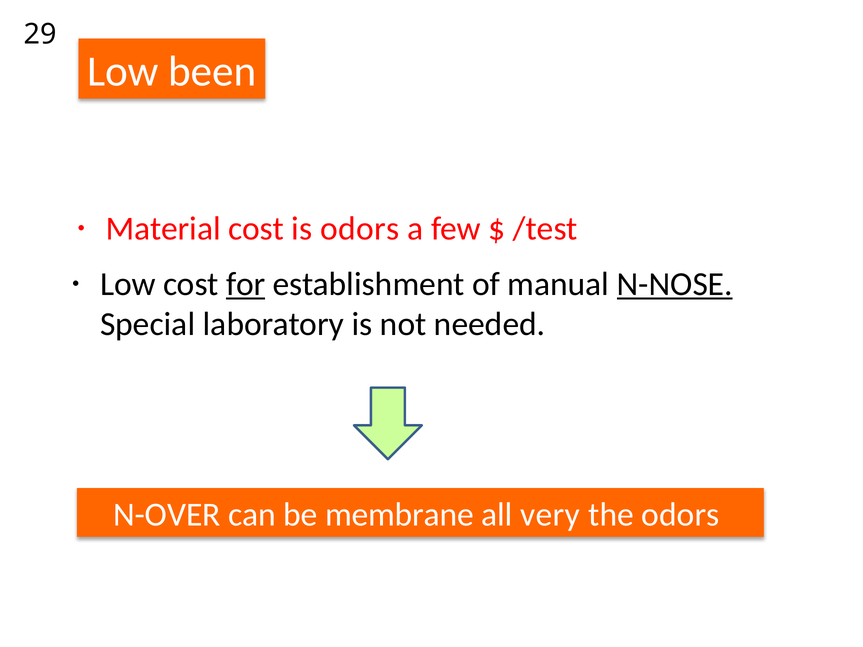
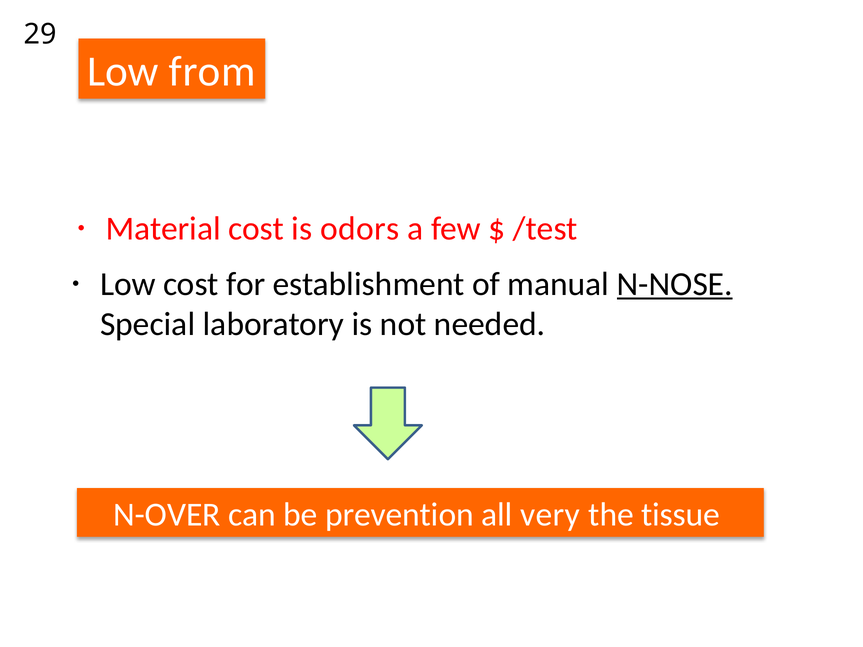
been: been -> from (212, 72)
for underline: present -> none (246, 284)
membrane: membrane -> prevention (399, 515)
the odors: odors -> tissue (681, 515)
